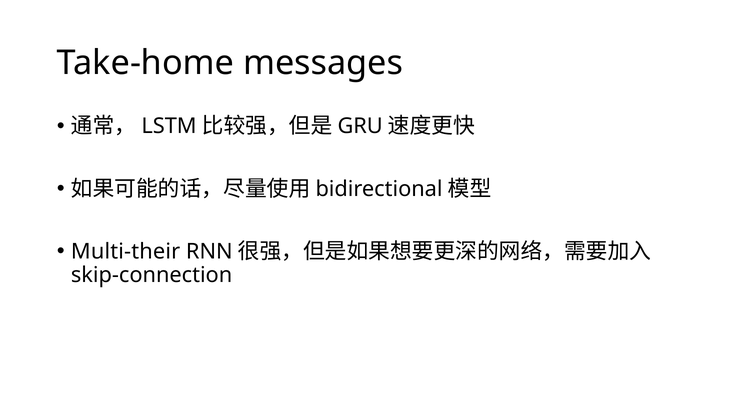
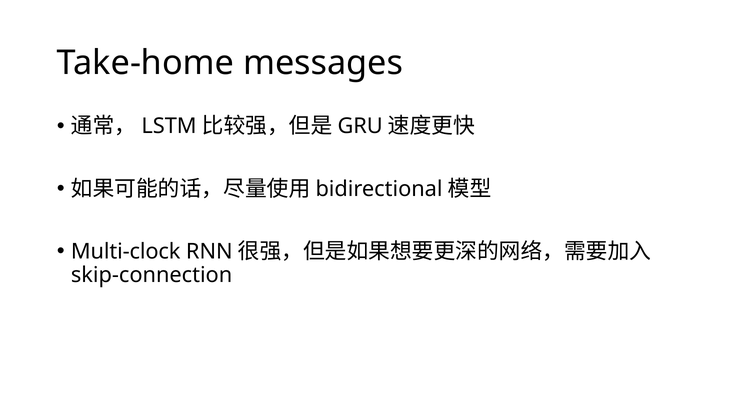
Multi-their: Multi-their -> Multi-clock (126, 252)
